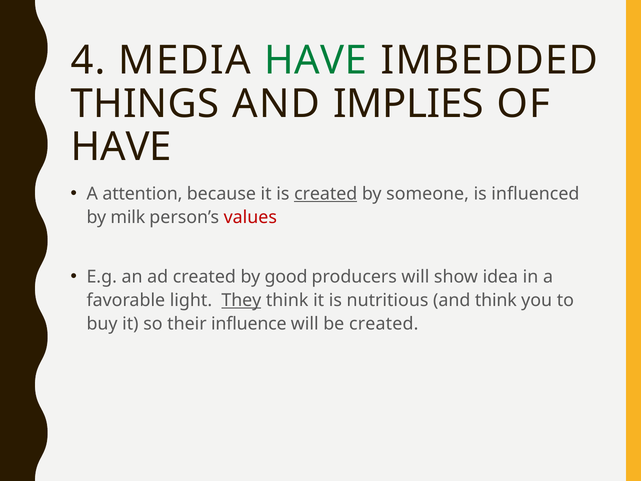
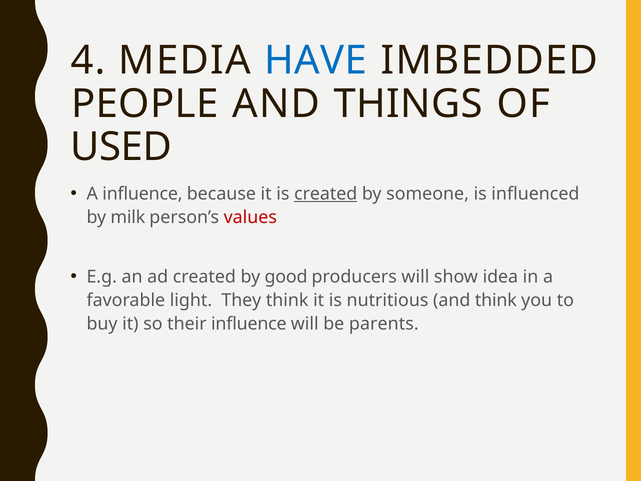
HAVE colour: green -> blue (316, 60)
THINGS: THINGS -> PEOPLE (145, 104)
IMPLIES: IMPLIES -> THINGS (408, 104)
HAVE: HAVE -> USED (121, 147)
A attention: attention -> influence (142, 194)
They underline: present -> none (241, 300)
be created: created -> parents (384, 323)
